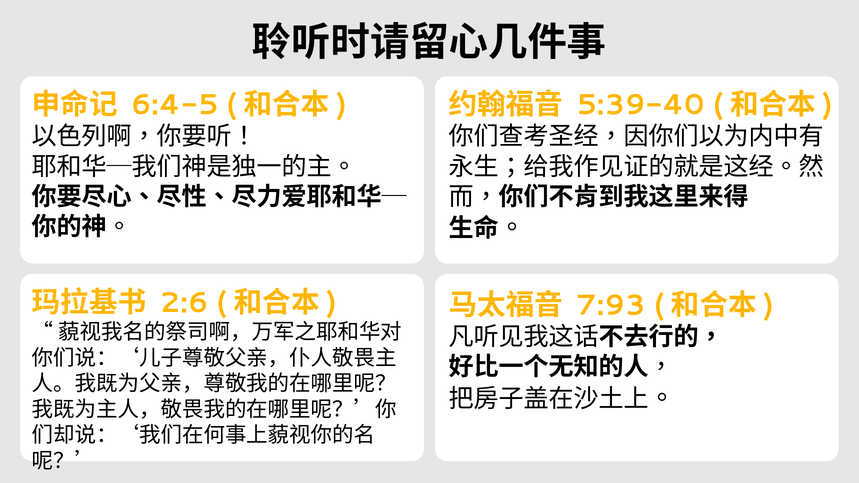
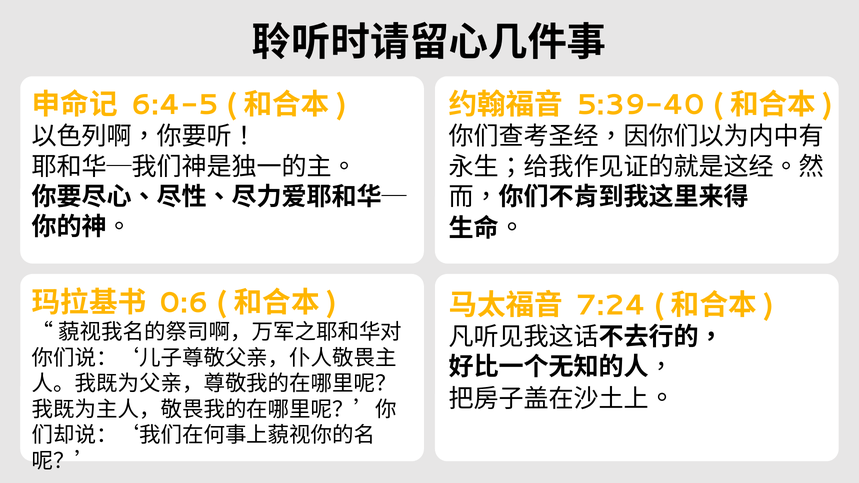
2:6: 2:6 -> 0:6 (184, 303)
7:93: 7:93 -> 7:24 (611, 305)
